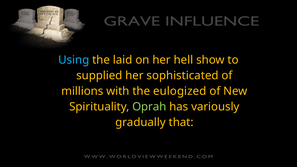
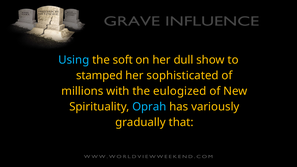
laid: laid -> soft (123, 60)
hell: hell -> dull (184, 60)
supplied: supplied -> stamped (99, 76)
Oprah colour: light green -> light blue (149, 107)
